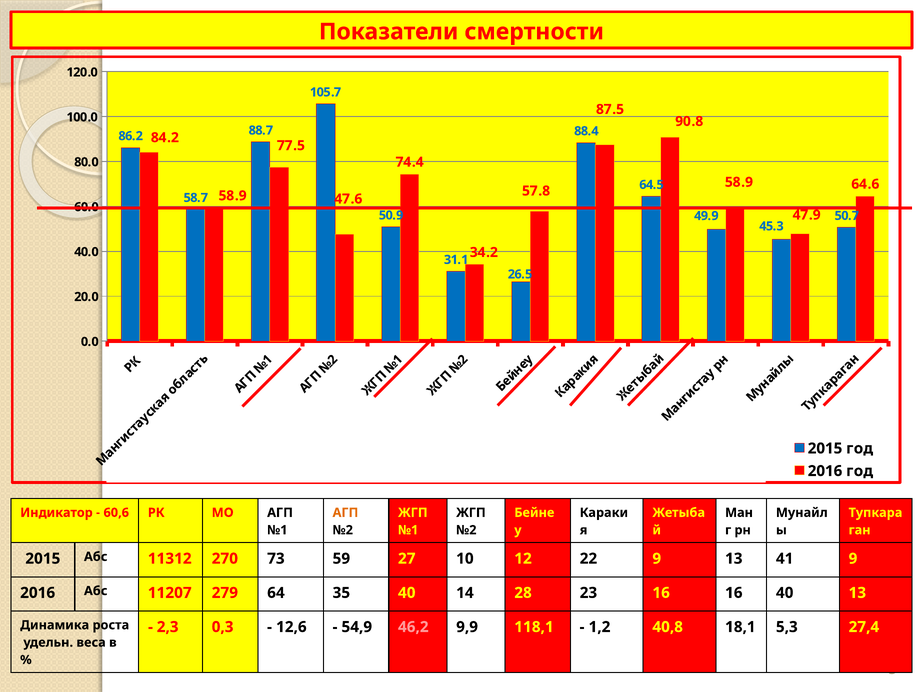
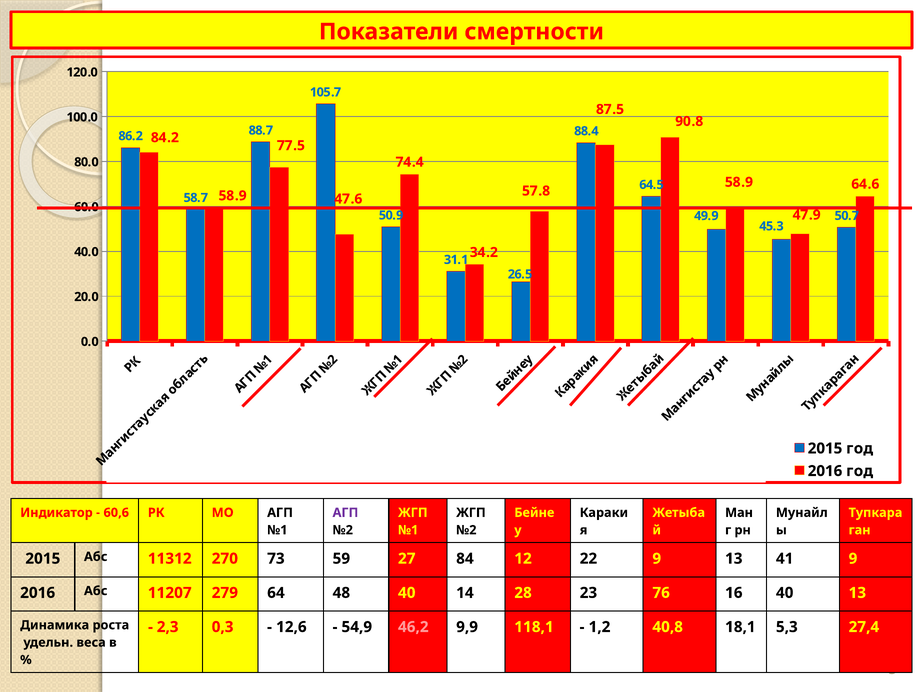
АГП colour: orange -> purple (345, 513)
10: 10 -> 84 (465, 559)
35: 35 -> 48 (341, 593)
23 16: 16 -> 76 (661, 593)
